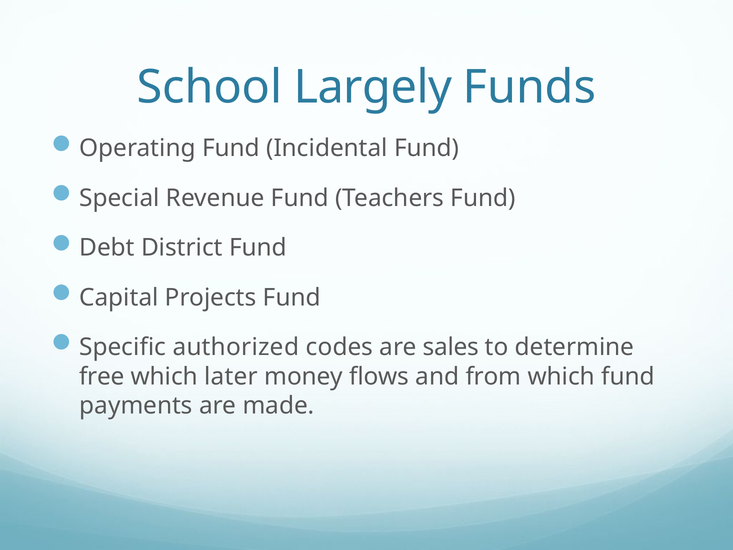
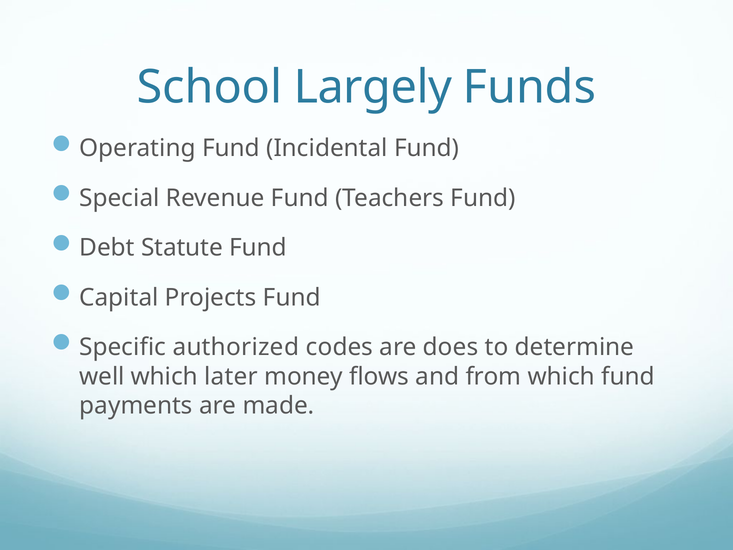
District: District -> Statute (182, 248)
sales: sales -> does (451, 347)
free: free -> well (102, 376)
